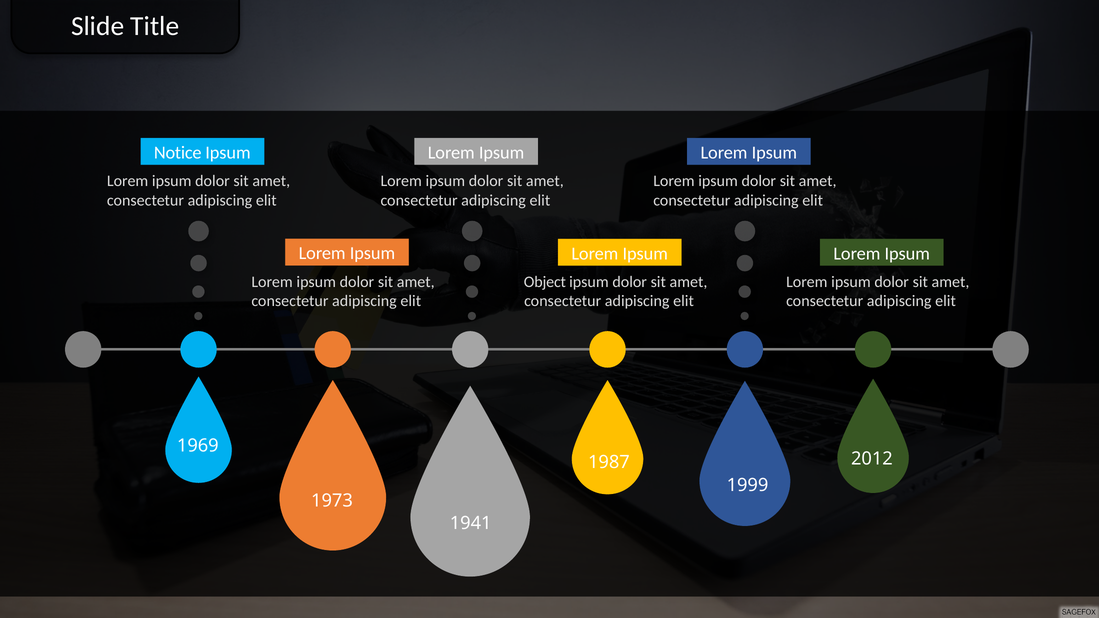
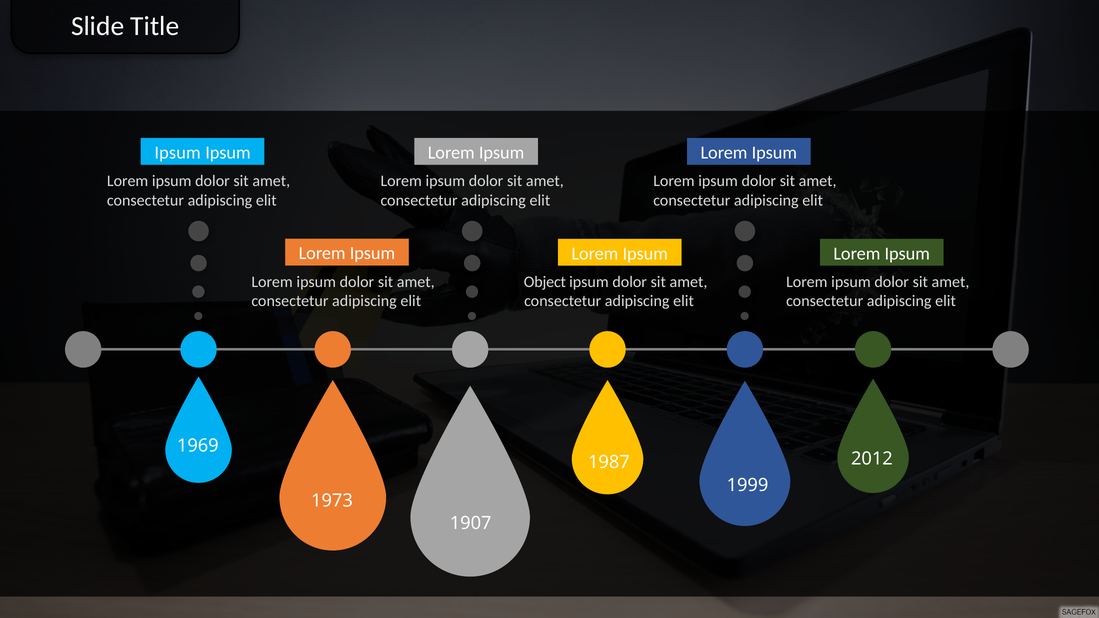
Notice: Notice -> Ipsum (178, 153)
1941: 1941 -> 1907 (471, 524)
